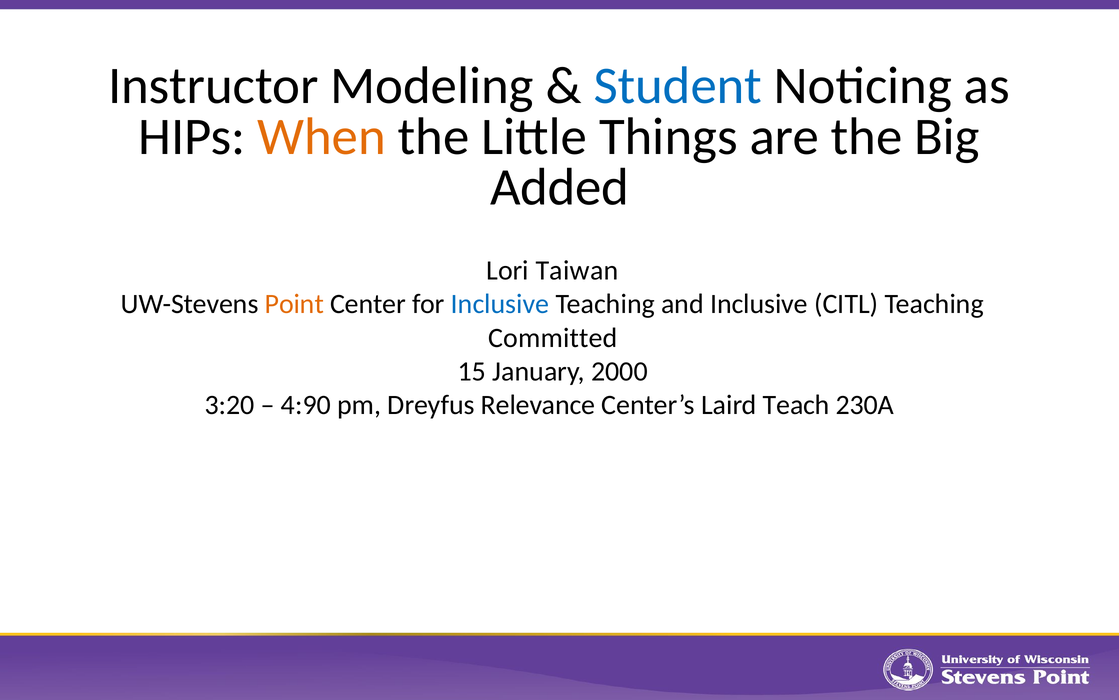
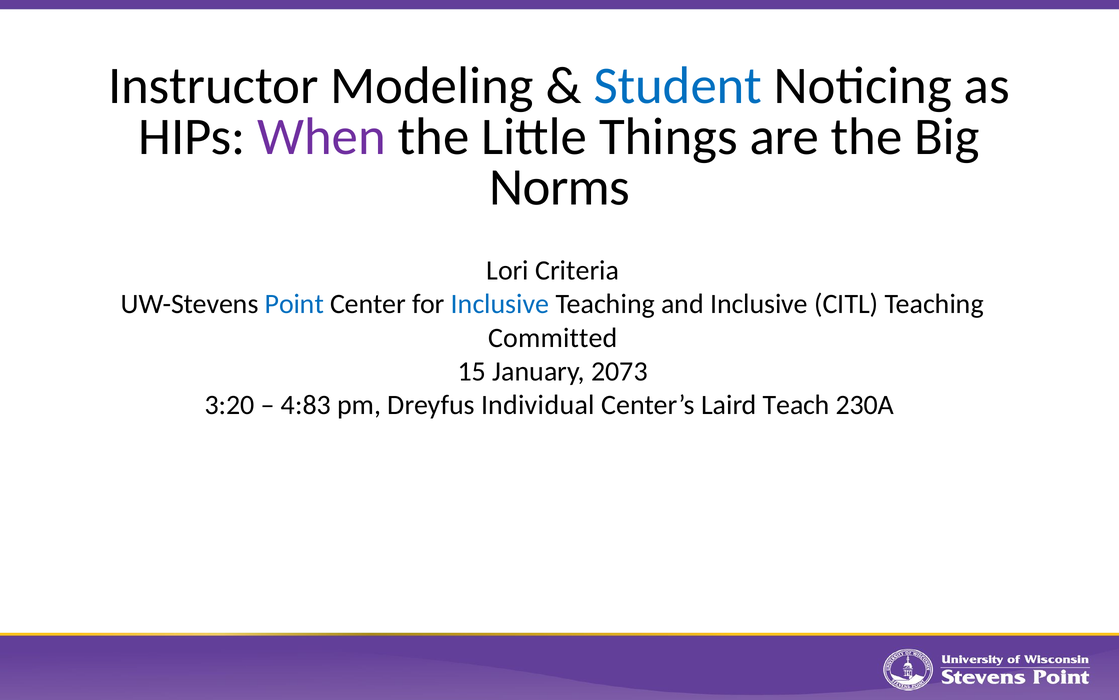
When colour: orange -> purple (322, 137)
Added: Added -> Norms (560, 187)
Taiwan: Taiwan -> Criteria (577, 270)
Point colour: orange -> blue (294, 304)
2000: 2000 -> 2073 (619, 371)
4:90: 4:90 -> 4:83 (306, 405)
Relevance: Relevance -> Individual (538, 405)
